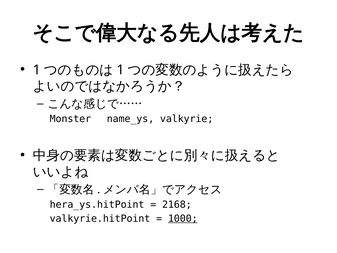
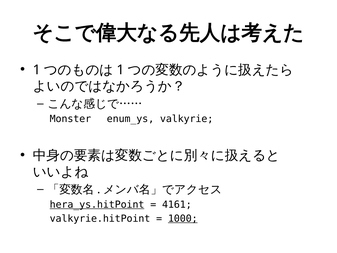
name_ys: name_ys -> enum_ys (130, 119)
hera_ys.hitPoint underline: none -> present (97, 204)
2168: 2168 -> 4161 (177, 204)
